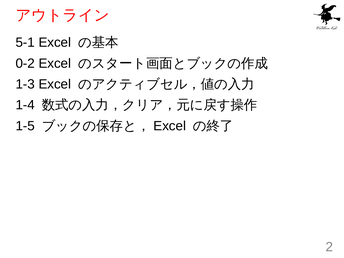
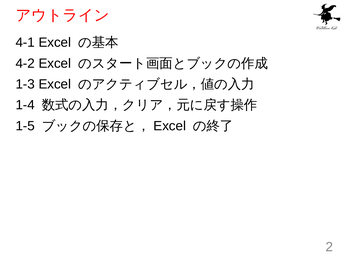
5-1: 5-1 -> 4-1 (25, 43)
0-2: 0-2 -> 4-2 (25, 63)
